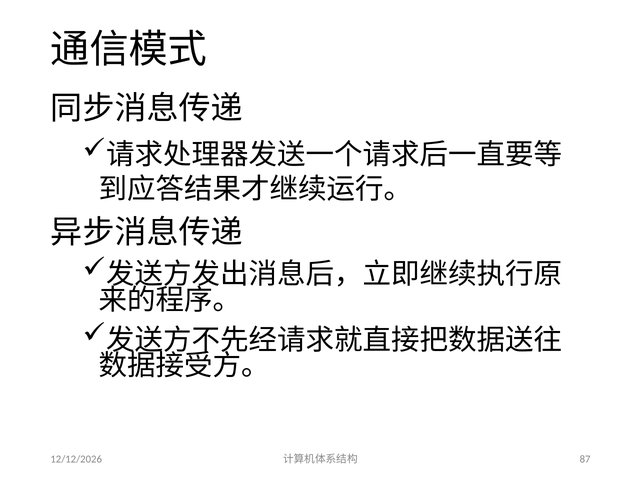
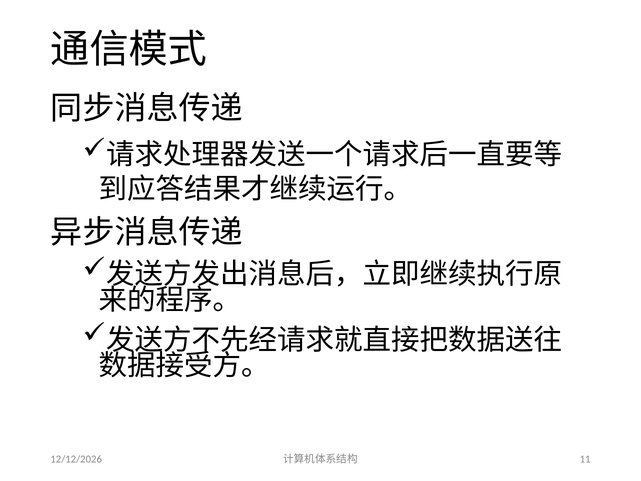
87: 87 -> 11 (585, 459)
